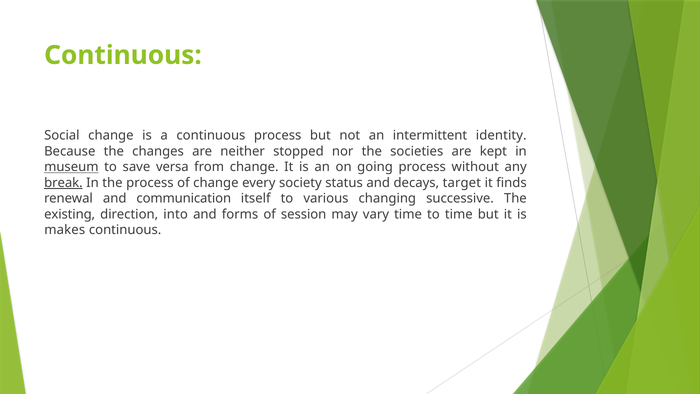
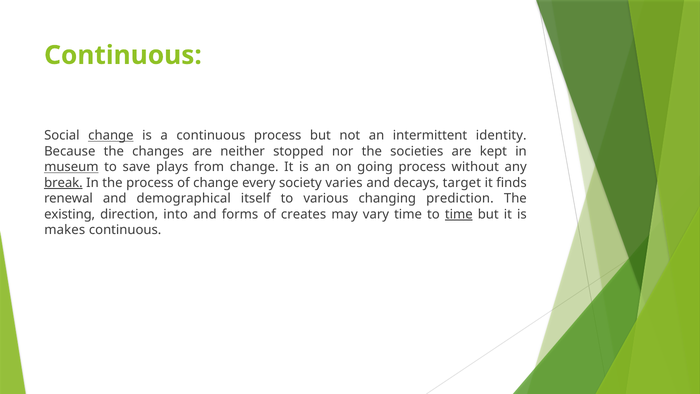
change underline: none -> present (111, 135)
versa: versa -> plays (172, 167)
status: status -> varies (344, 183)
communication: communication -> demographical (184, 198)
successive: successive -> prediction (460, 198)
session: session -> creates (304, 214)
time underline: none -> present (459, 214)
